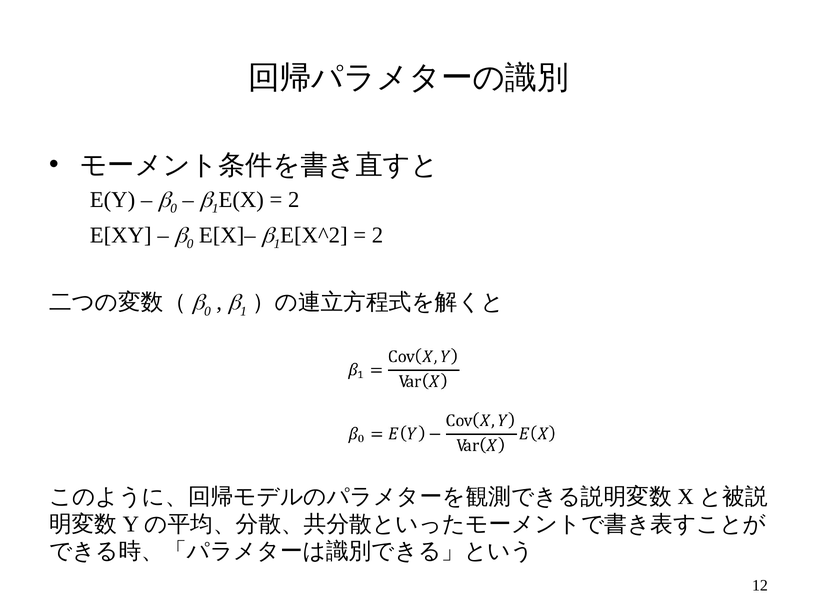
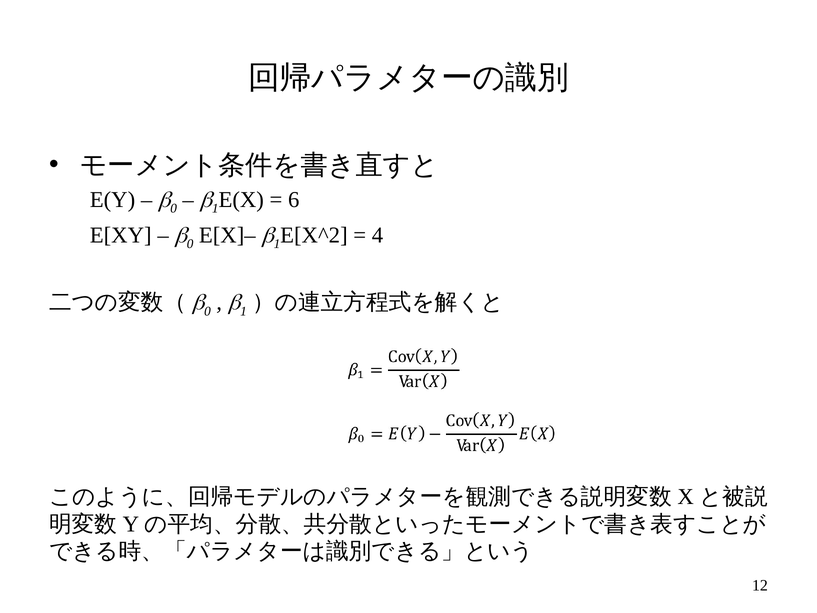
2: 2 -> 6 (294, 199)
2: 2 -> 4 (377, 235)
